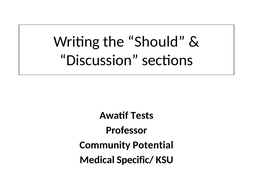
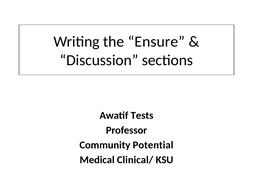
Should: Should -> Ensure (156, 42)
Specific/: Specific/ -> Clinical/ (135, 161)
